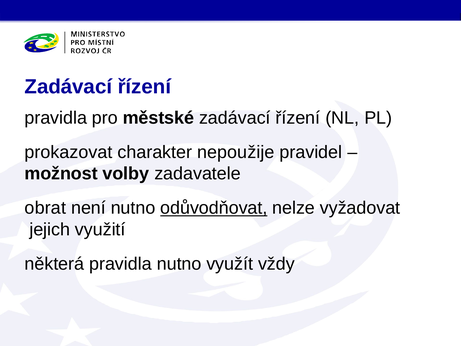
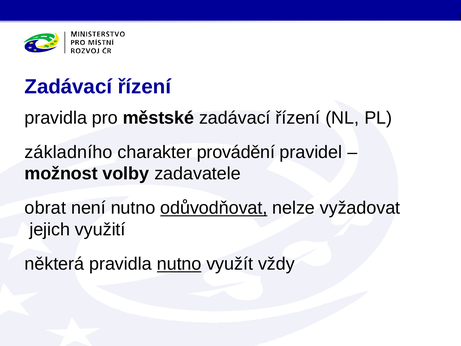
prokazovat: prokazovat -> základního (69, 152)
nepoužije: nepoužije -> provádění (236, 152)
nutno underline: none -> present (179, 264)
